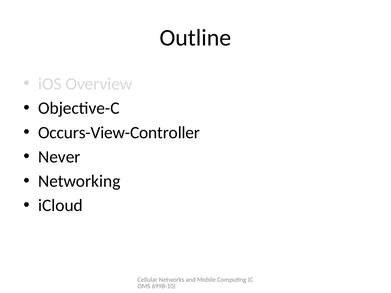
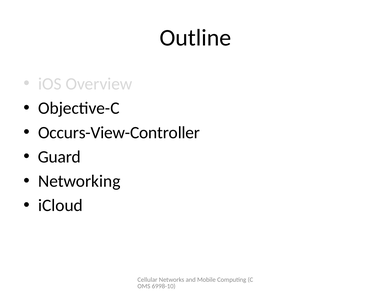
Never: Never -> Guard (59, 157)
